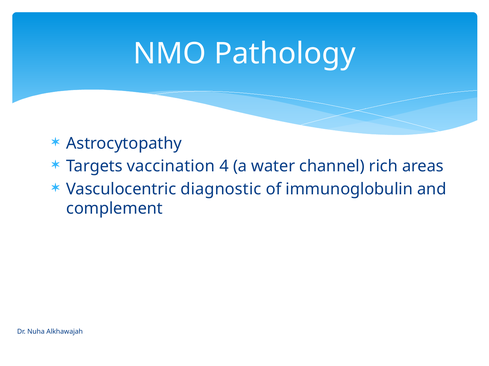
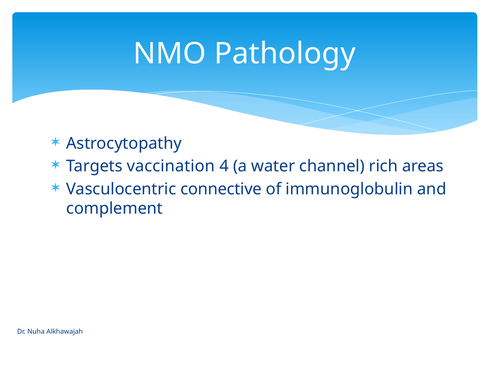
diagnostic: diagnostic -> connective (221, 189)
